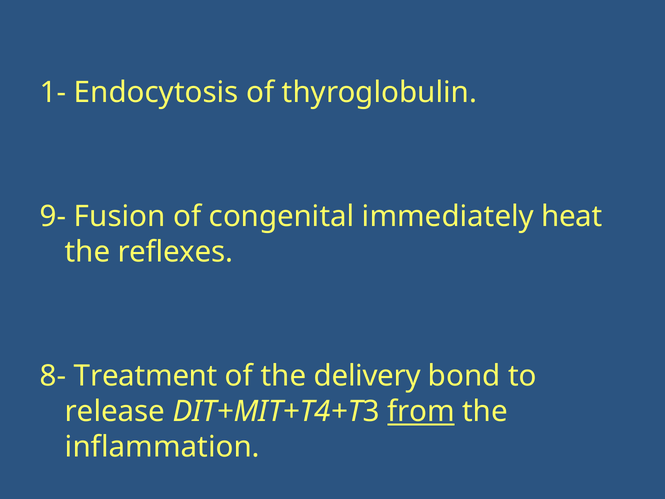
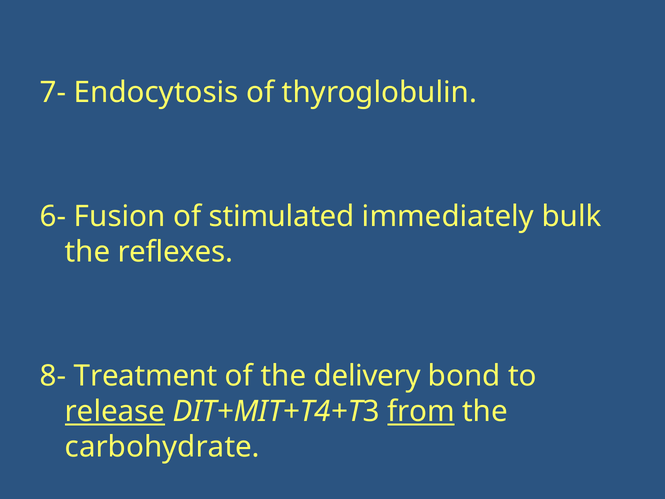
1-: 1- -> 7- (53, 92)
9-: 9- -> 6- (53, 216)
congenital: congenital -> stimulated (282, 216)
heat: heat -> bulk (572, 216)
release underline: none -> present (115, 412)
inflammation: inflammation -> carbohydrate (162, 447)
